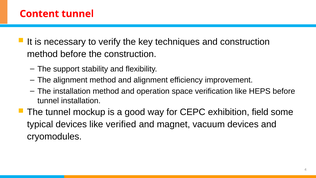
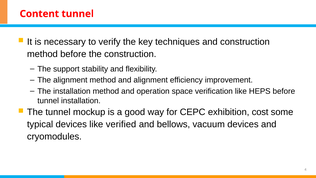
field: field -> cost (260, 112)
magnet: magnet -> bellows (173, 124)
